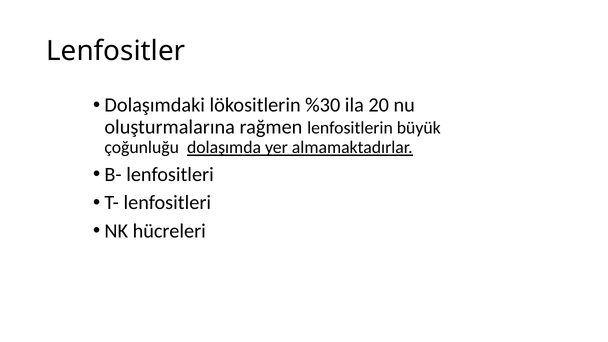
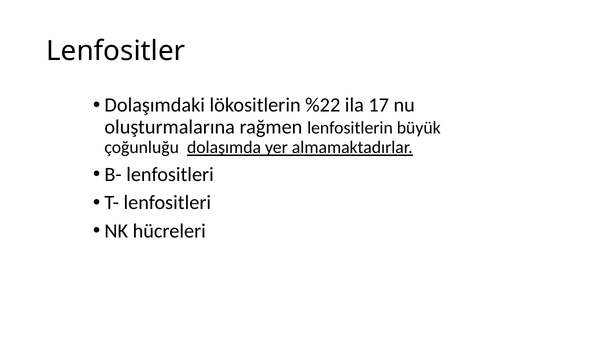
%30: %30 -> %22 (323, 105)
20: 20 -> 17 (379, 105)
